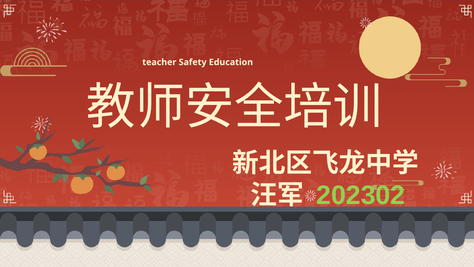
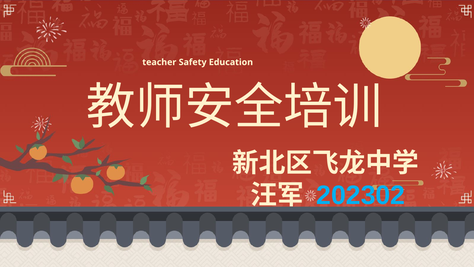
202302 colour: light green -> light blue (361, 195)
